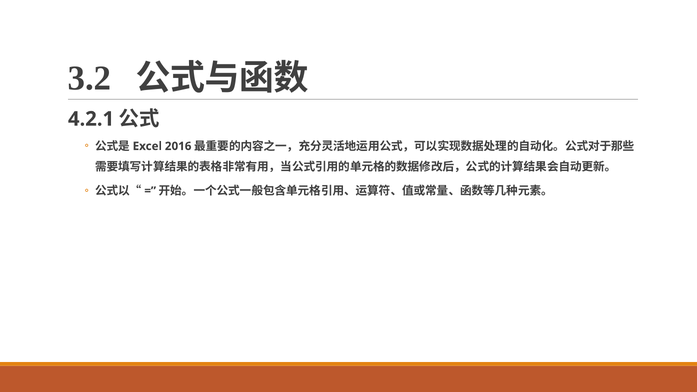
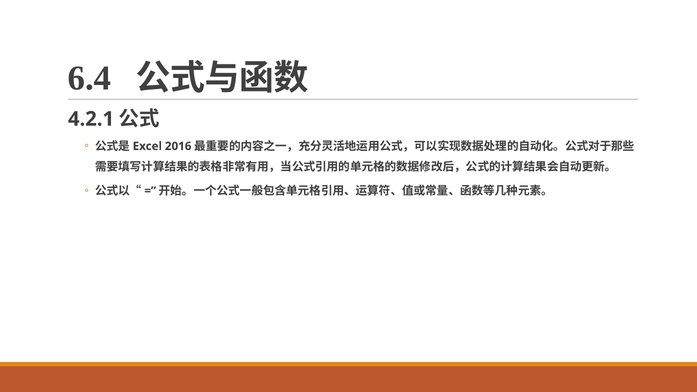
3.2: 3.2 -> 6.4 (89, 78)
